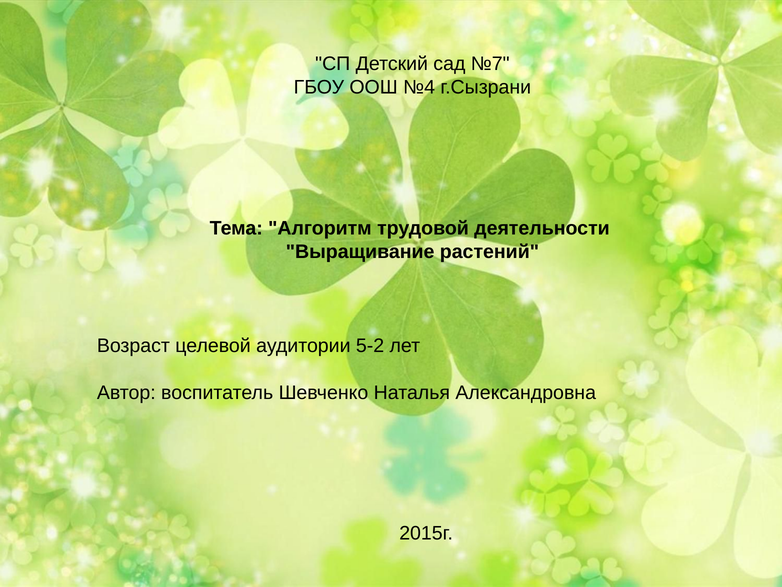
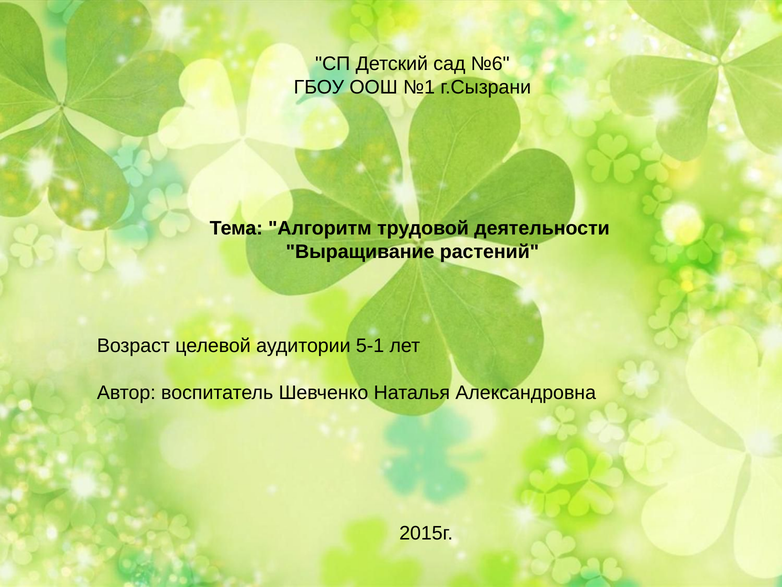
№7: №7 -> №6 (490, 64)
№4: №4 -> №1 (419, 87)
5-2: 5-2 -> 5-1 (370, 345)
